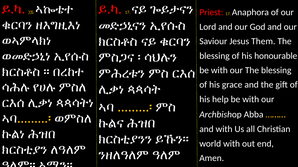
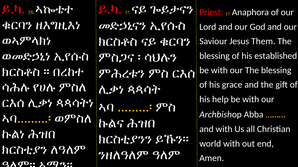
honourable: honourable -> established (276, 56)
